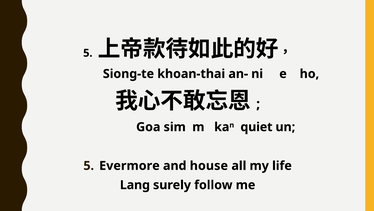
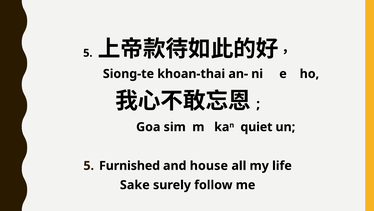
Evermore: Evermore -> Furnished (130, 165)
Lang: Lang -> Sake (135, 184)
